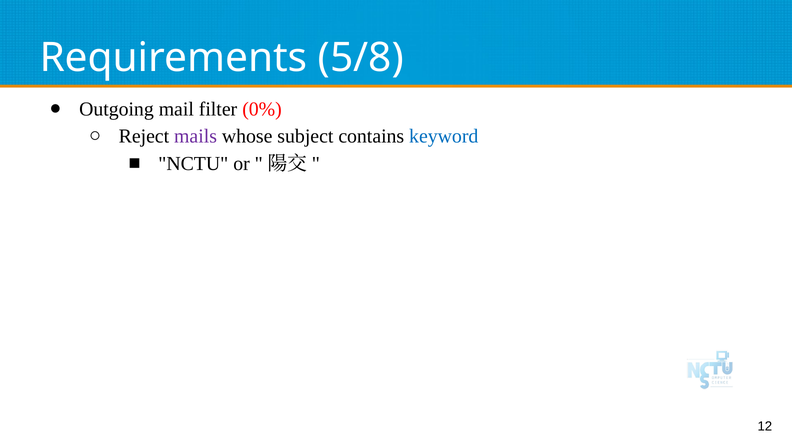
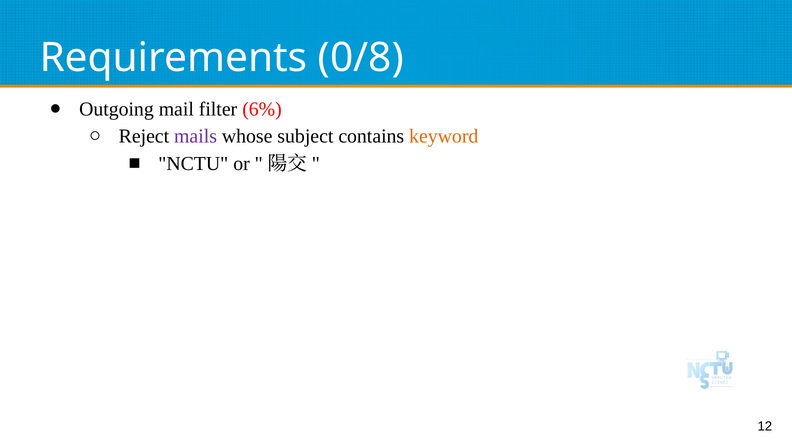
5/8: 5/8 -> 0/8 (361, 58)
0%: 0% -> 6% (262, 109)
keyword colour: blue -> orange (444, 136)
